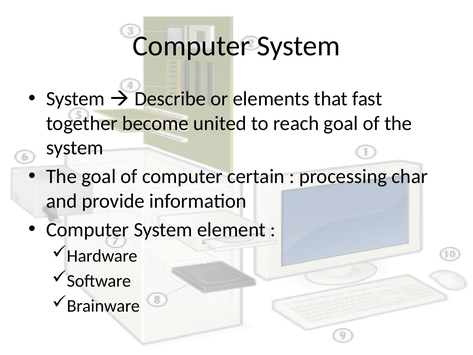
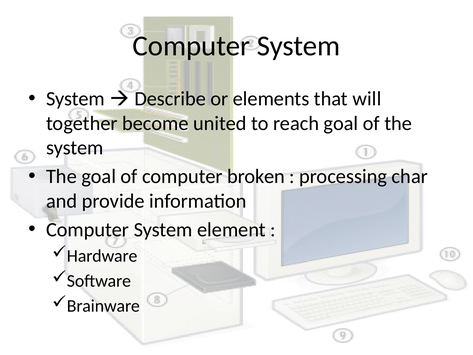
fast: fast -> will (367, 99)
certain: certain -> broken (256, 176)
